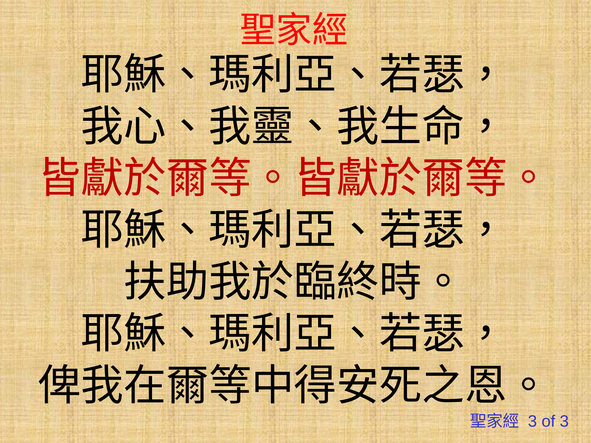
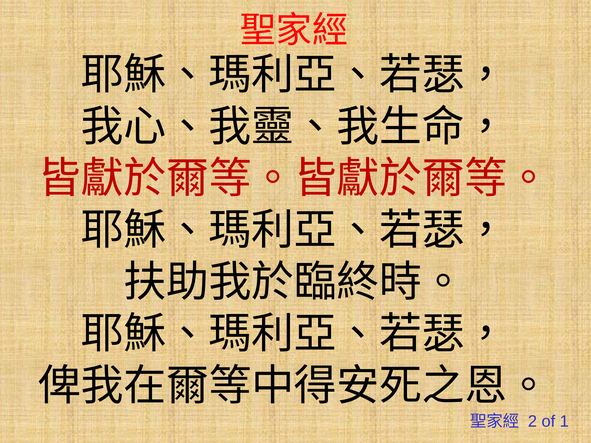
3: 3 -> 2 (532, 422)
of 3: 3 -> 1 (564, 422)
